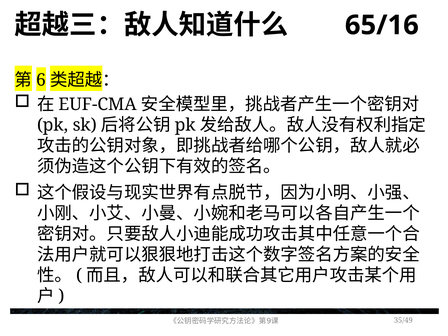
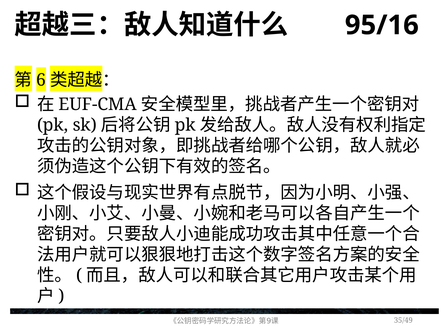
65/16: 65/16 -> 95/16 (382, 25)
